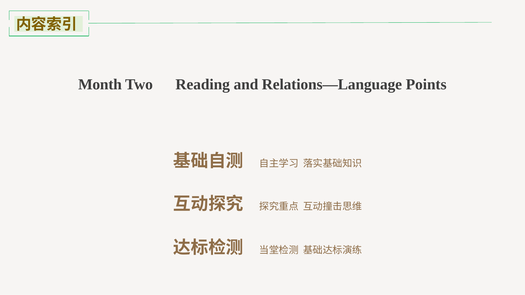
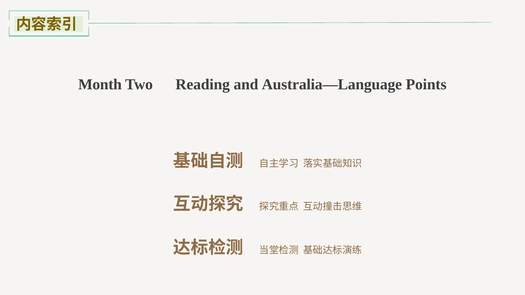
Relations—Language: Relations—Language -> Australia—Language (332, 85)
